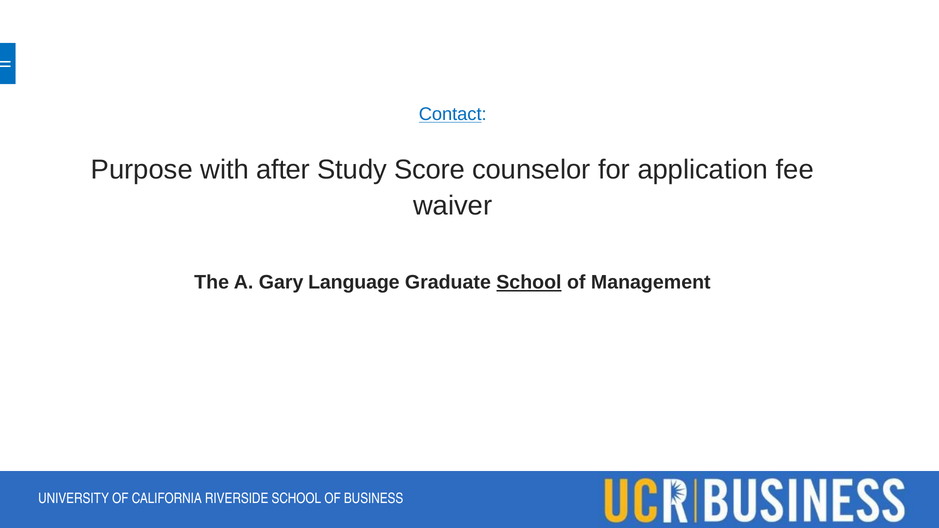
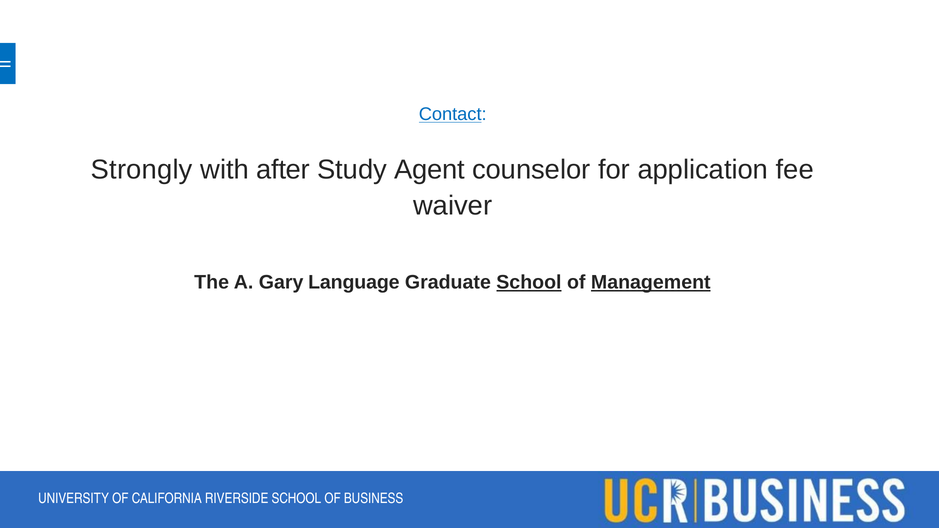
Purpose: Purpose -> Strongly (142, 170)
Score: Score -> Agent (430, 170)
Management underline: none -> present (651, 282)
